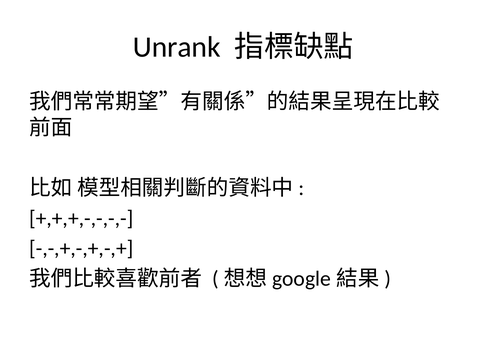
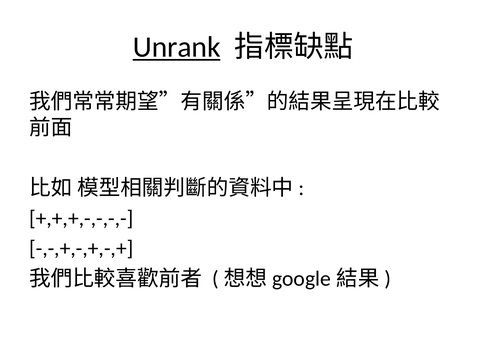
Unrank underline: none -> present (177, 47)
